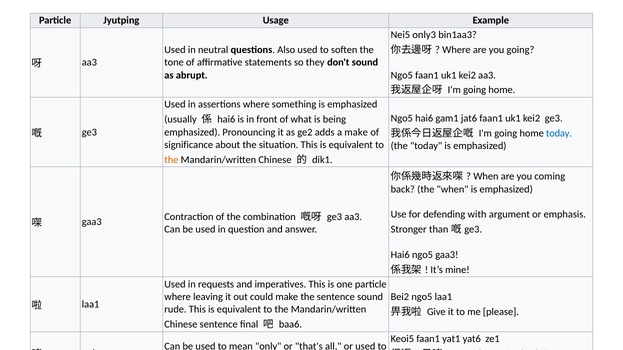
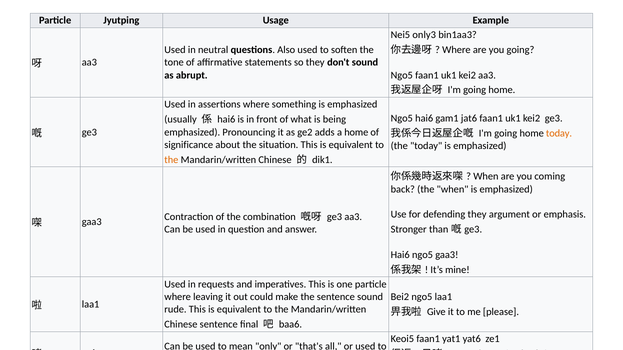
a make: make -> home (356, 132)
today colour: blue -> orange (559, 133)
defending with: with -> they (477, 215)
